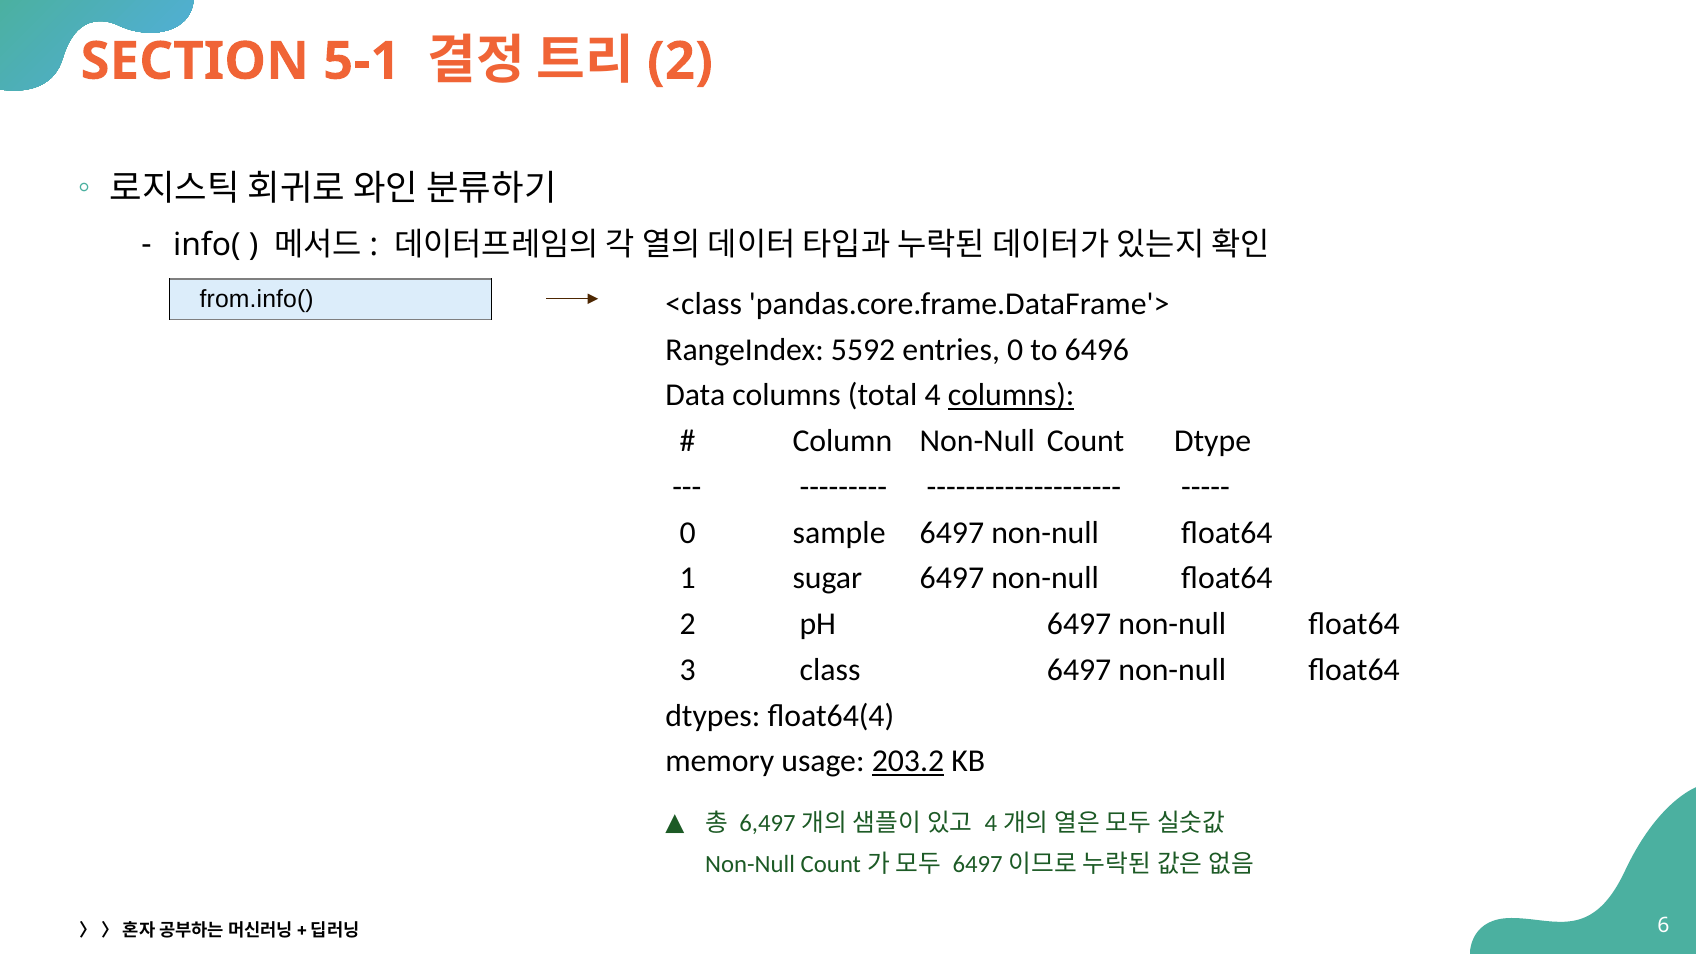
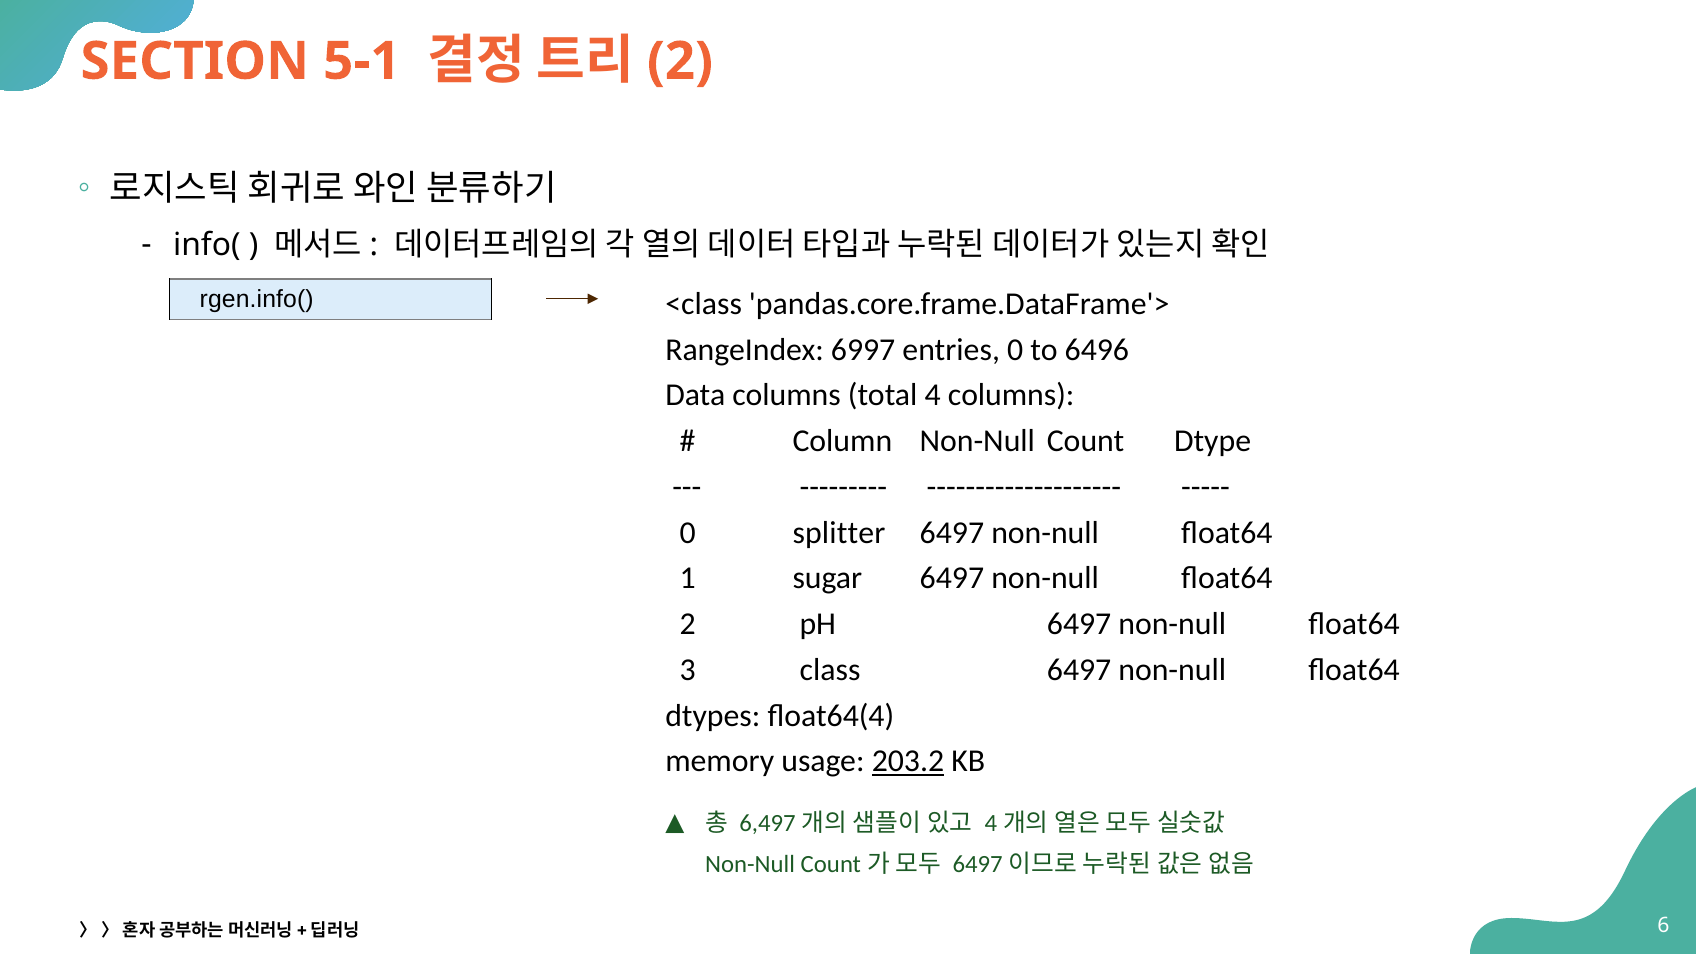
from.info(: from.info( -> rgen.info( (257, 300)
5592: 5592 -> 6997 (863, 350)
columns underline: present -> none (1011, 395)
sample: sample -> splitter (839, 533)
